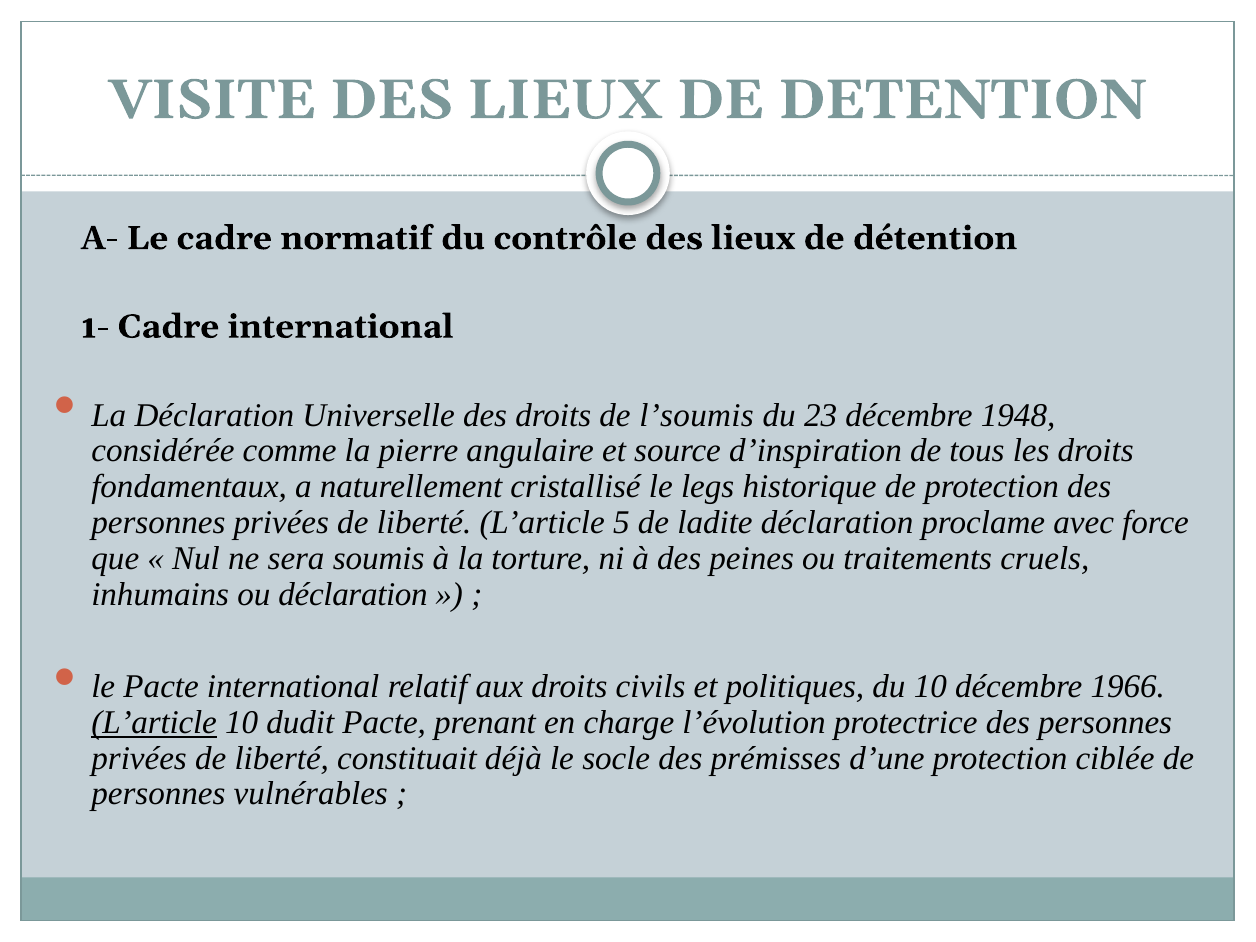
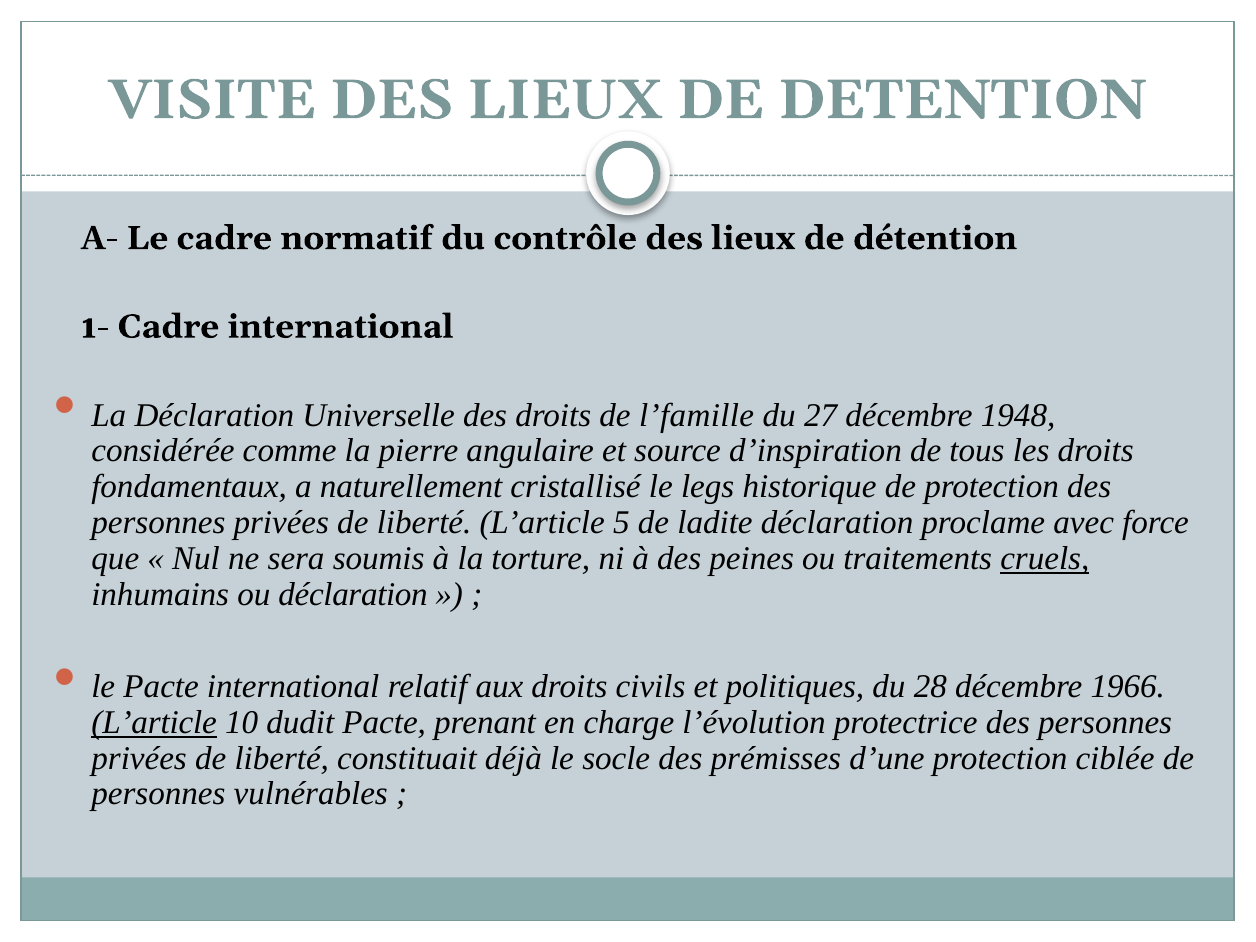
l’soumis: l’soumis -> l’famille (697, 415)
23: 23 -> 27 (821, 415)
cruels underline: none -> present (1045, 558)
du 10: 10 -> 28 (930, 687)
